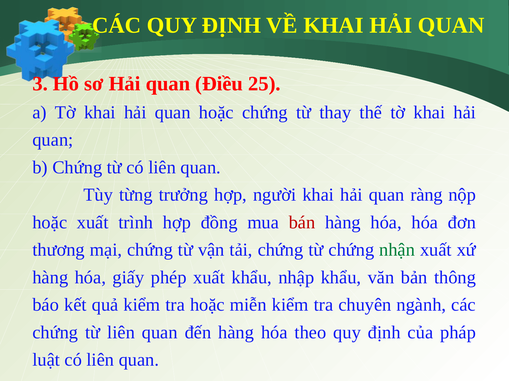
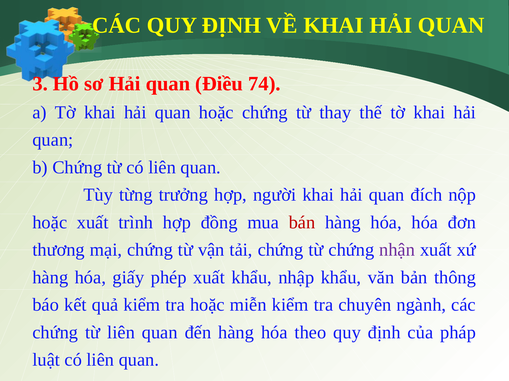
25: 25 -> 74 (264, 84)
ràng: ràng -> đích (426, 195)
nhận colour: green -> purple (397, 250)
